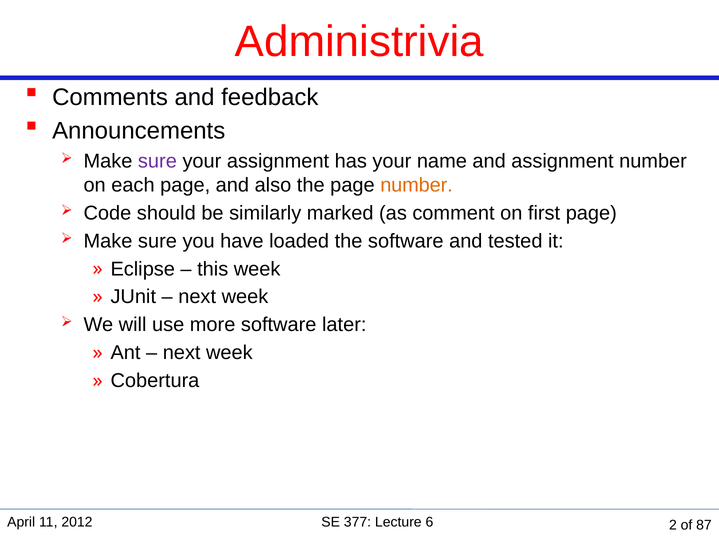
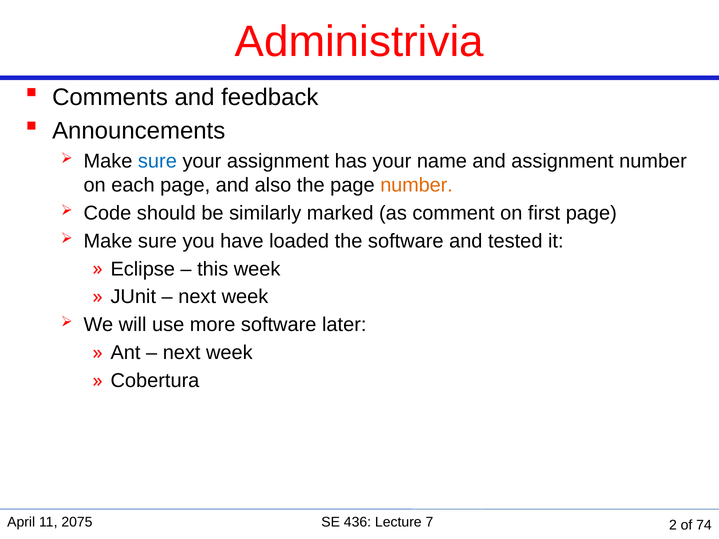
sure colour: purple -> blue (157, 161)
2012: 2012 -> 2075 (77, 522)
377: 377 -> 436 (357, 522)
6: 6 -> 7 (429, 522)
87: 87 -> 74 (704, 525)
